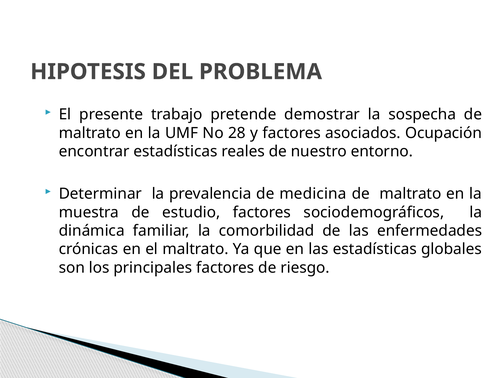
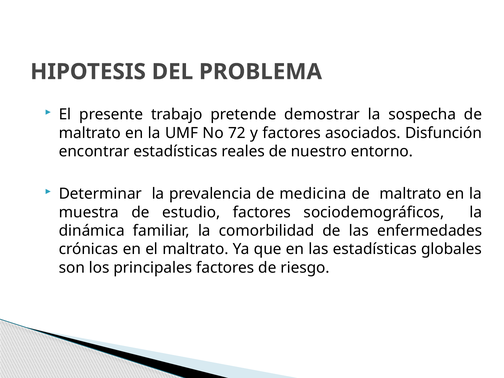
28: 28 -> 72 (237, 133)
Ocupación: Ocupación -> Disfunción (444, 133)
